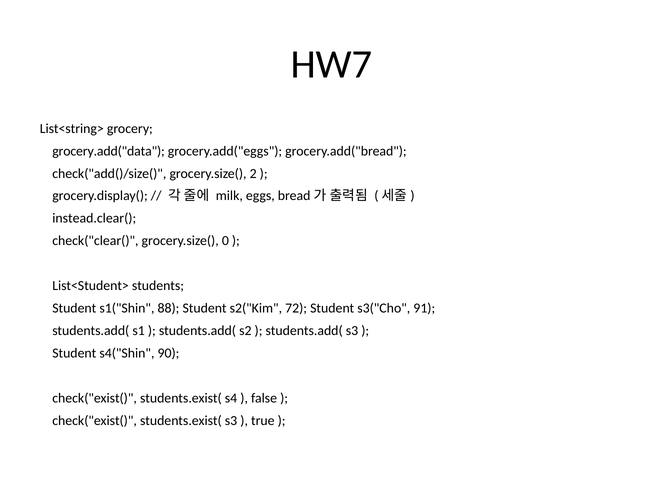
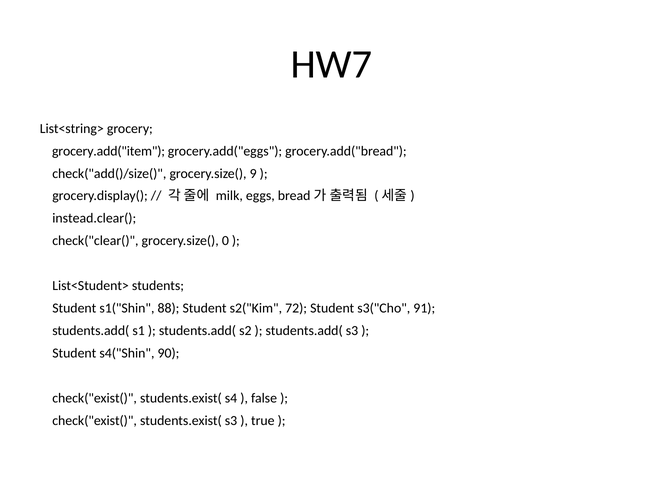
grocery.add("data: grocery.add("data -> grocery.add("item (109, 151)
2: 2 -> 9 (253, 174)
